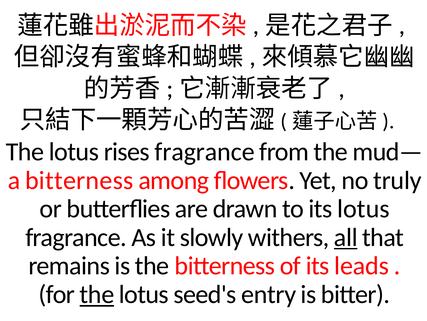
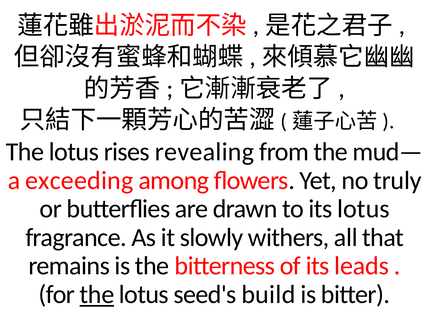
rises fragrance: fragrance -> revealing (204, 152)
bitterness: bitterness -> exceeding (79, 180)
all underline: present -> none (346, 237)
entry: entry -> build (268, 294)
